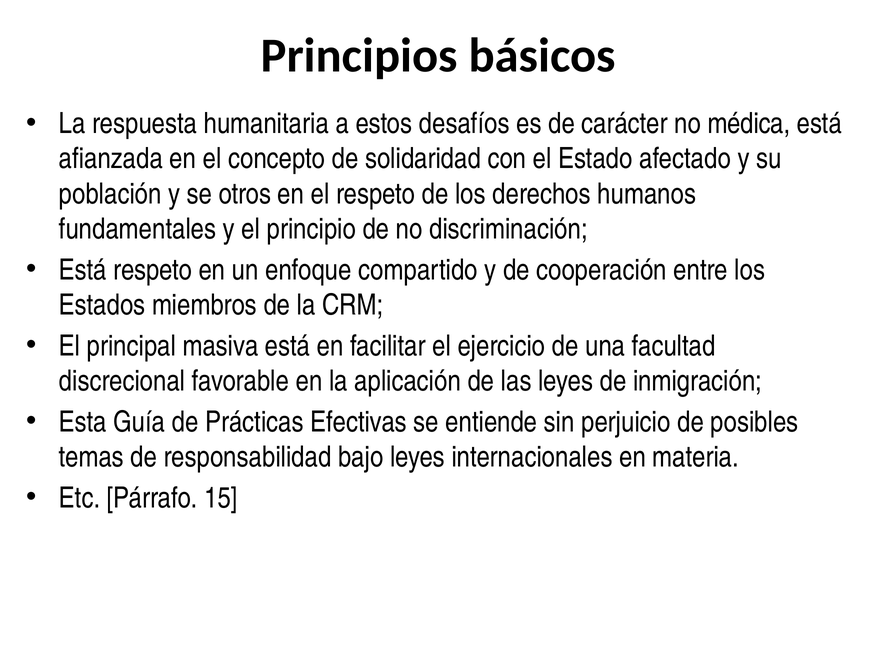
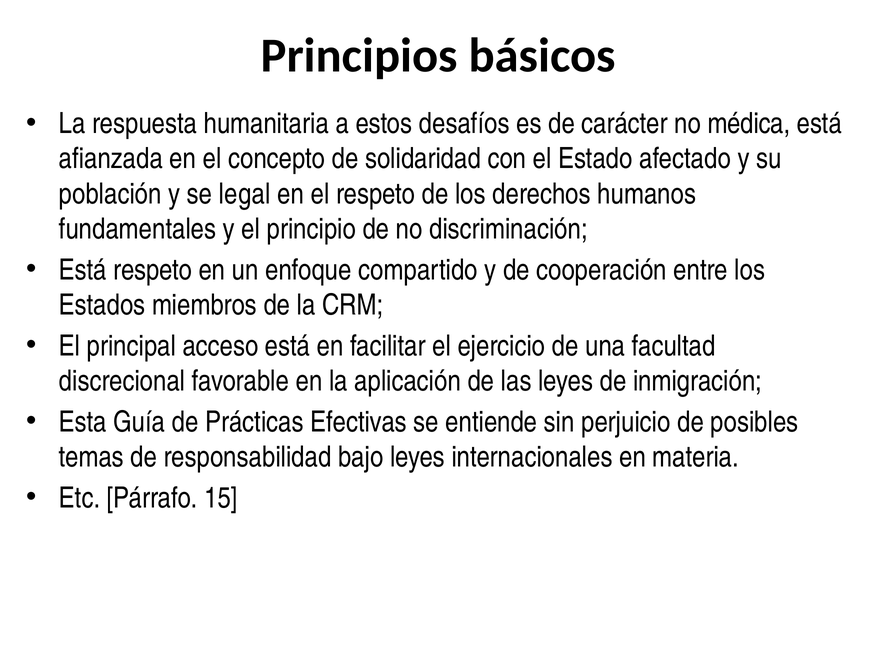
otros: otros -> legal (245, 194)
masiva: masiva -> acceso (221, 346)
